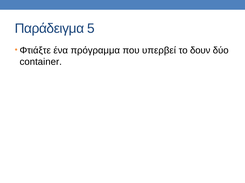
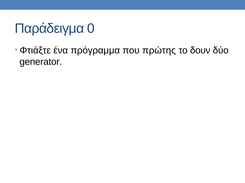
5: 5 -> 0 (91, 29)
υπερβεί: υπερβεί -> πρώτης (159, 50)
container: container -> generator (41, 62)
